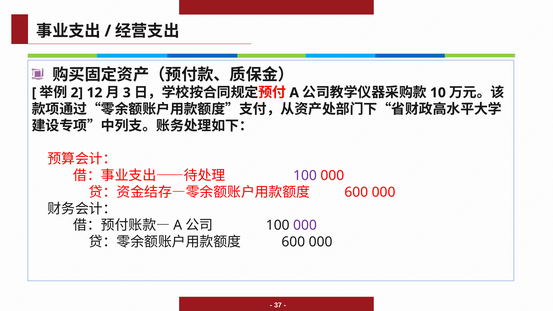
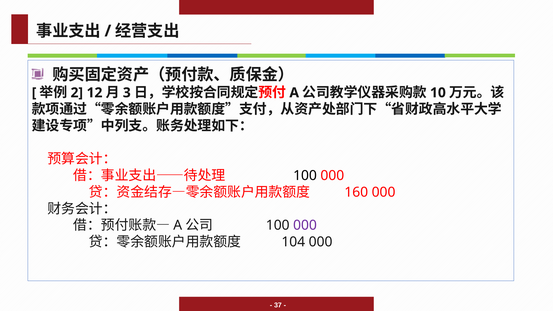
100 colour: purple -> black (305, 176)
600: 600 -> 160 (356, 192)
600: 600 -> 104 (293, 242)
